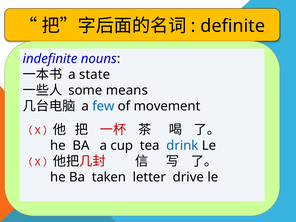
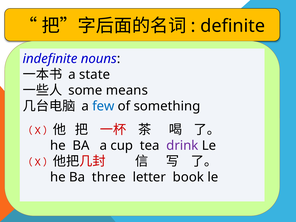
movement: movement -> something (167, 106)
drink colour: blue -> purple (182, 146)
taken: taken -> three (109, 177)
drive: drive -> book (188, 177)
